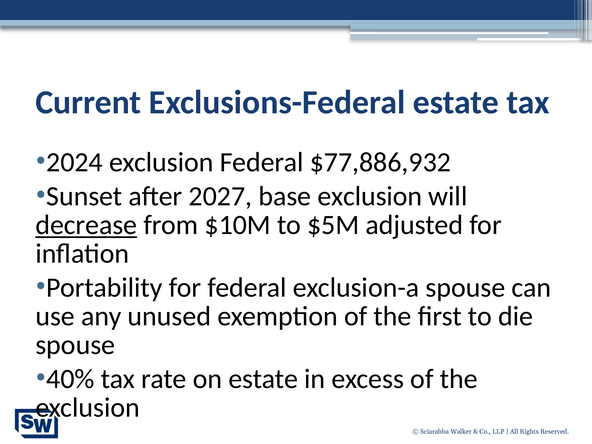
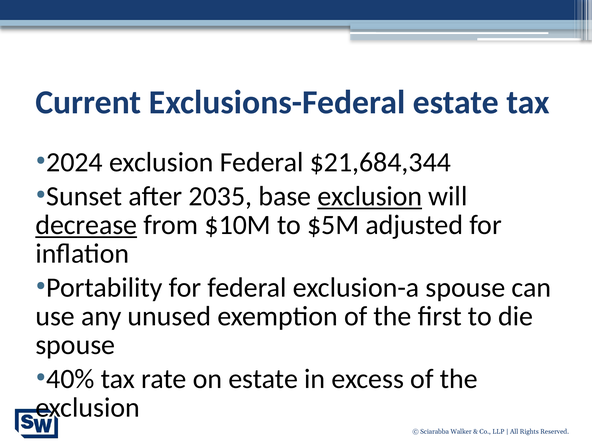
$77,886,932: $77,886,932 -> $21,684,344 (380, 162)
2027: 2027 -> 2035 (220, 196)
exclusion underline: none -> present (370, 196)
